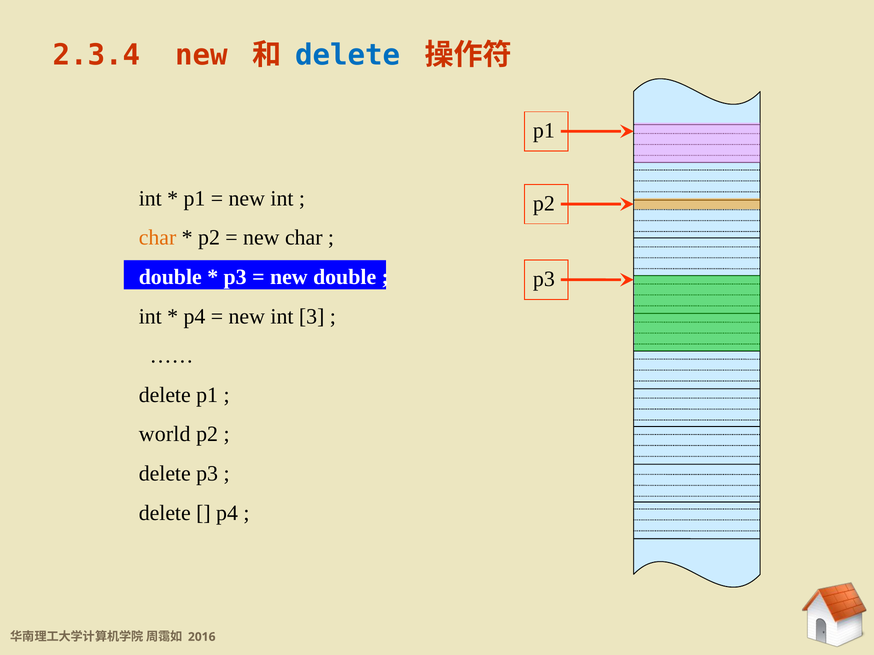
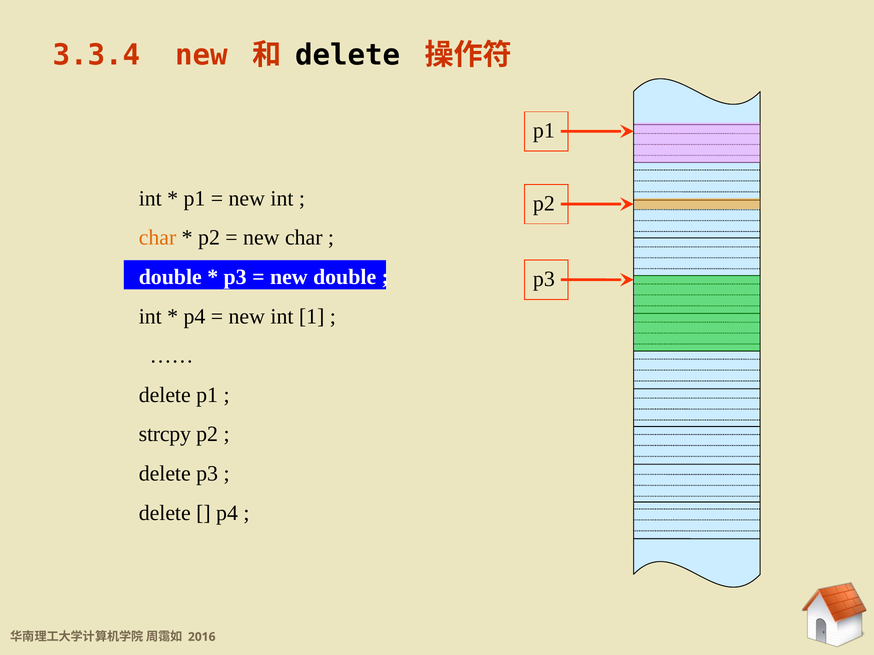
2.3.4: 2.3.4 -> 3.3.4 (96, 55)
delete colour: blue -> black (348, 55)
3: 3 -> 1 (312, 317)
world: world -> strcpy (165, 435)
